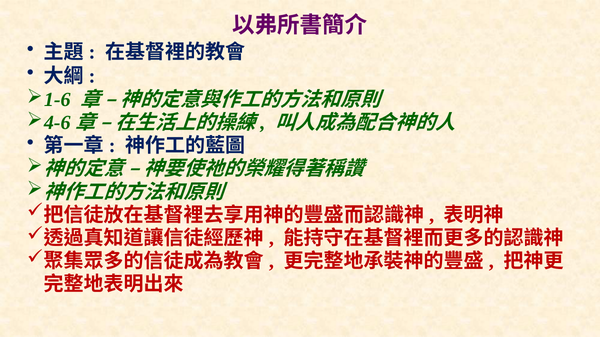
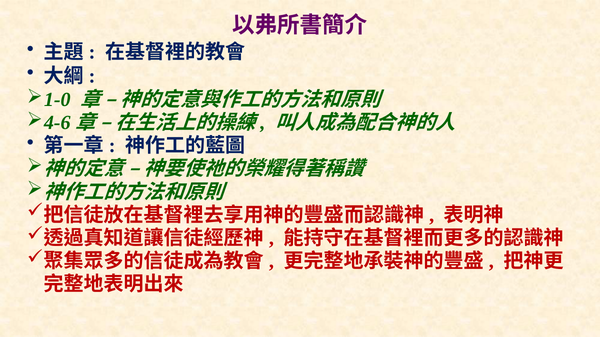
1-6: 1-6 -> 1-0 (57, 100)
